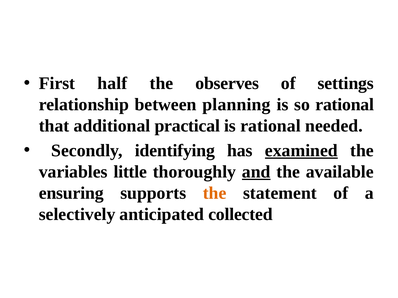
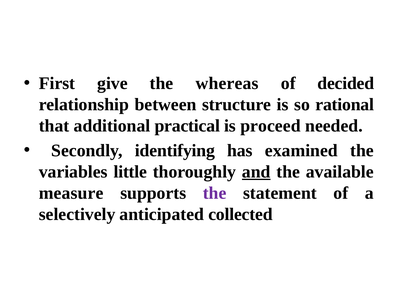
half: half -> give (112, 84)
observes: observes -> whereas (227, 84)
settings: settings -> decided (346, 84)
planning: planning -> structure (237, 105)
is rational: rational -> proceed (270, 126)
examined underline: present -> none (301, 151)
ensuring: ensuring -> measure (71, 193)
the colour: orange -> purple (215, 193)
